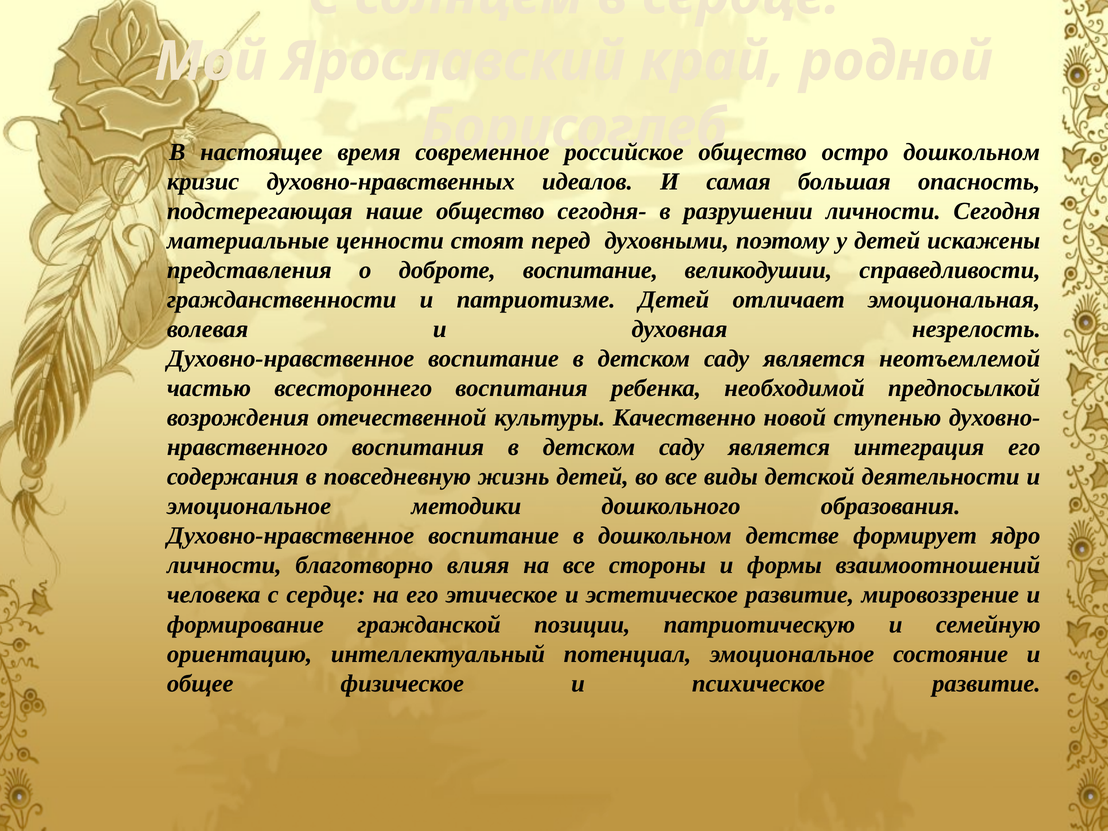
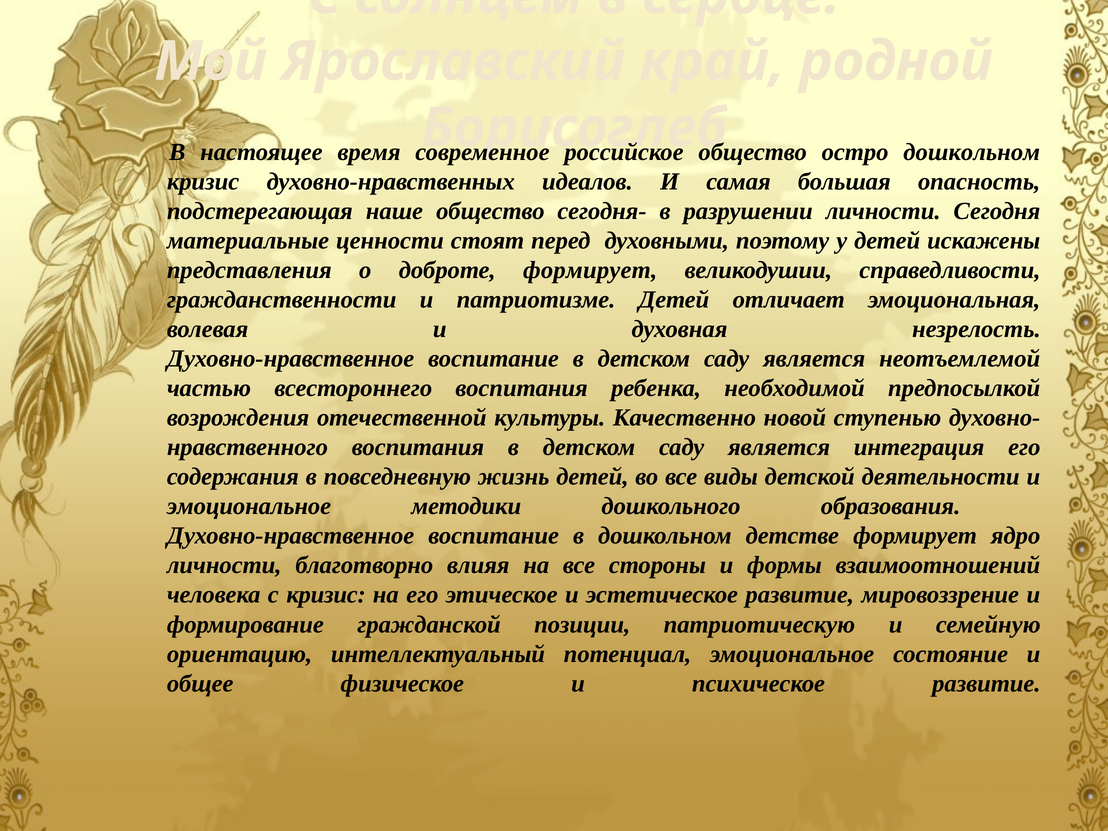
доброте воспитание: воспитание -> формирует (590, 270)
с сердце: сердце -> кризис (326, 595)
